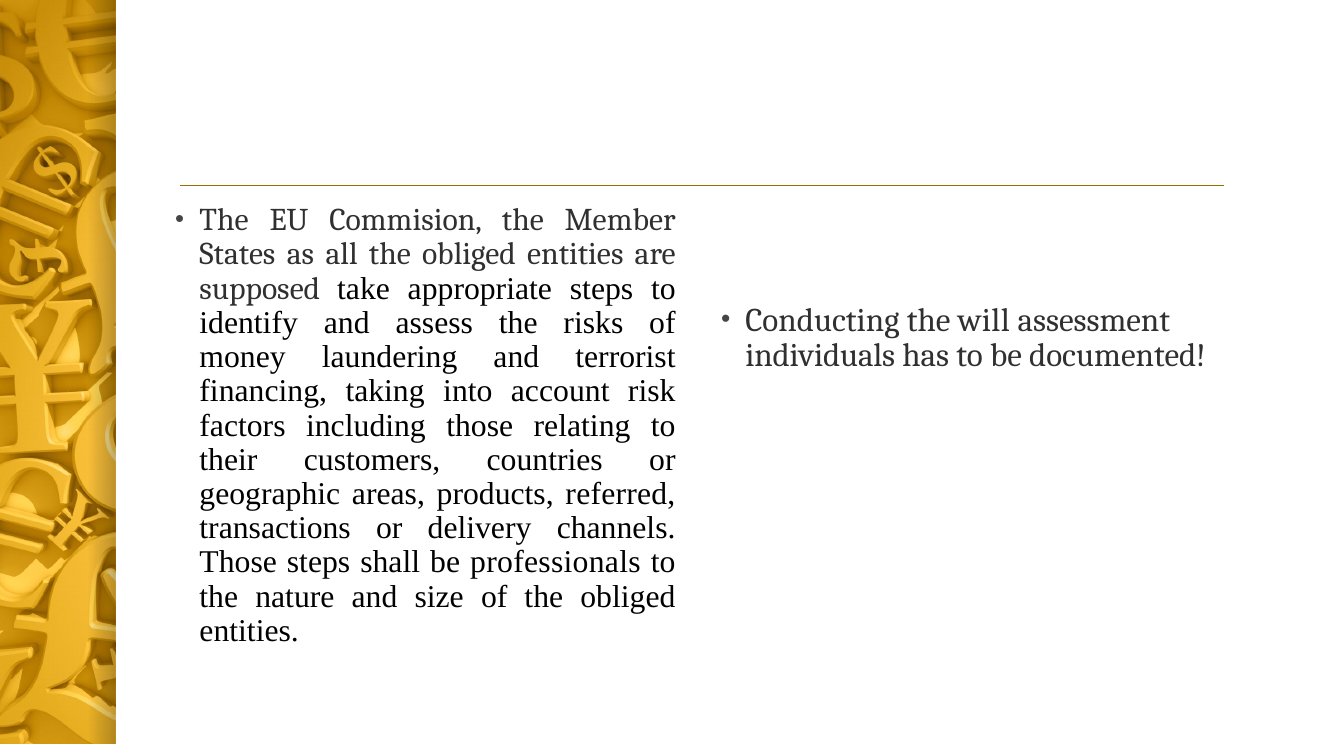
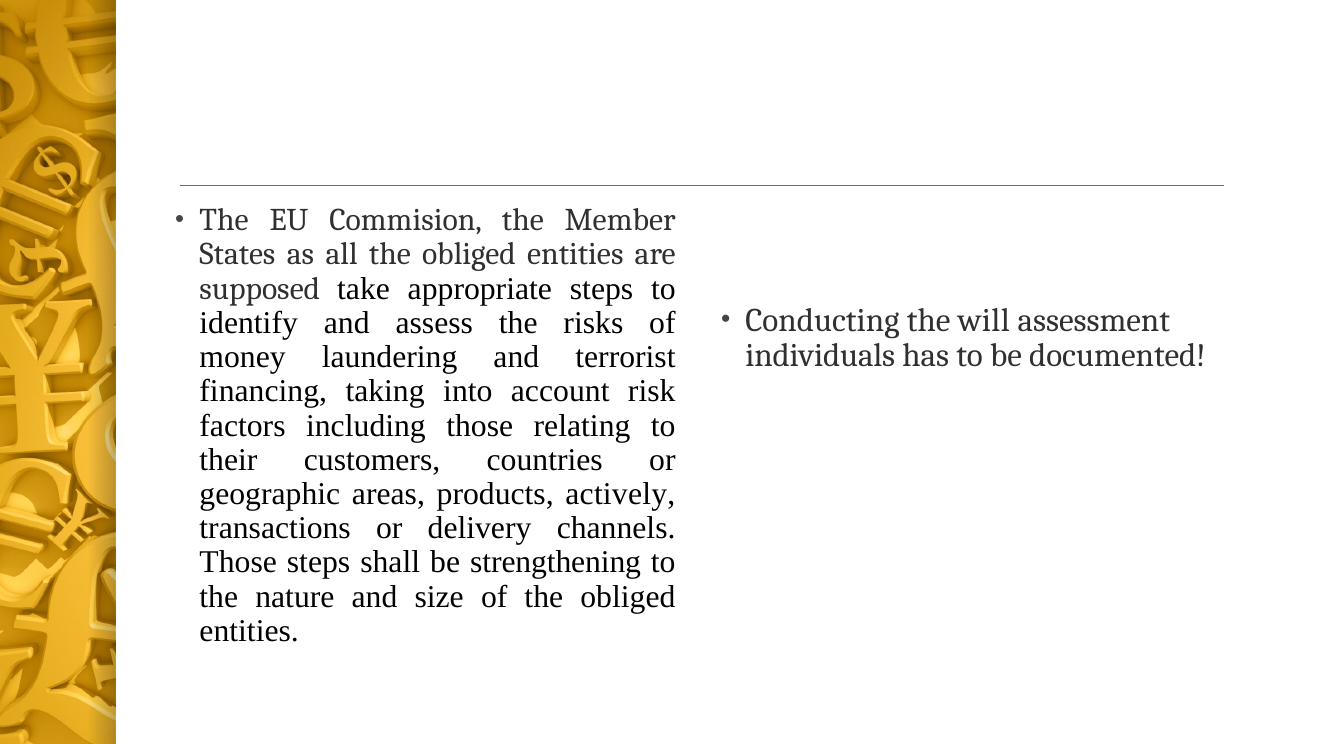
referred: referred -> actively (620, 494)
professionals: professionals -> strengthening (556, 563)
